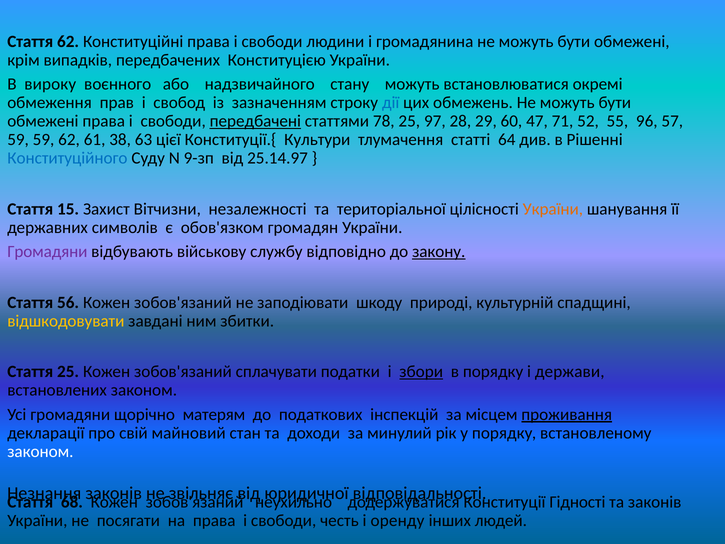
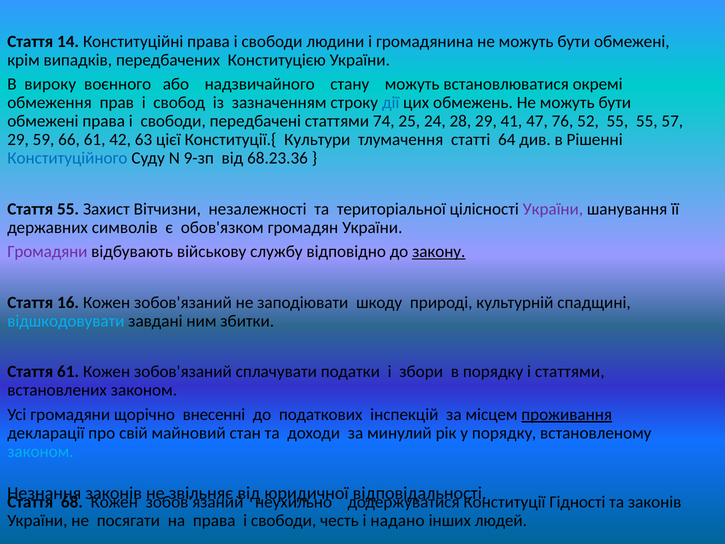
Стаття 62: 62 -> 14 (68, 41)
передбачені underline: present -> none (255, 121)
78: 78 -> 74 (384, 121)
97: 97 -> 24 (435, 121)
60: 60 -> 41 (511, 121)
71: 71 -> 76 (562, 121)
55 96: 96 -> 55 (647, 121)
59: 59 -> 29 (18, 140)
59 62: 62 -> 66 (69, 140)
38: 38 -> 42 (120, 140)
25.14.97: 25.14.97 -> 68.23.36 (278, 158)
Стаття 15: 15 -> 55 (68, 209)
України colour: orange -> purple (553, 209)
56: 56 -> 16 (68, 302)
відшкодовувати colour: yellow -> light blue (66, 321)
Стаття 25: 25 -> 61 (68, 371)
збори underline: present -> none (421, 371)
і держави: держави -> статтями (570, 371)
матерям: матерям -> внесенні (214, 414)
законом colour: white -> light blue (40, 451)
оренду: оренду -> надано (398, 520)
